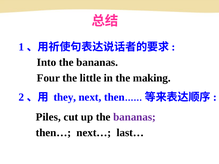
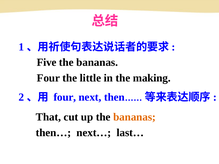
Into: Into -> Five (47, 62)
they: they -> four (65, 97)
Piles: Piles -> That (48, 117)
bananas colour: purple -> orange (134, 117)
